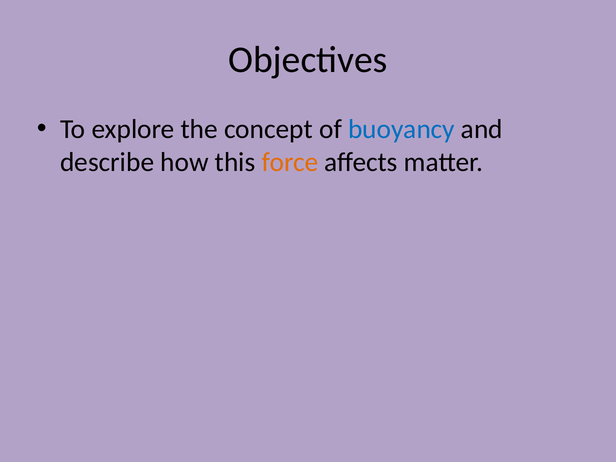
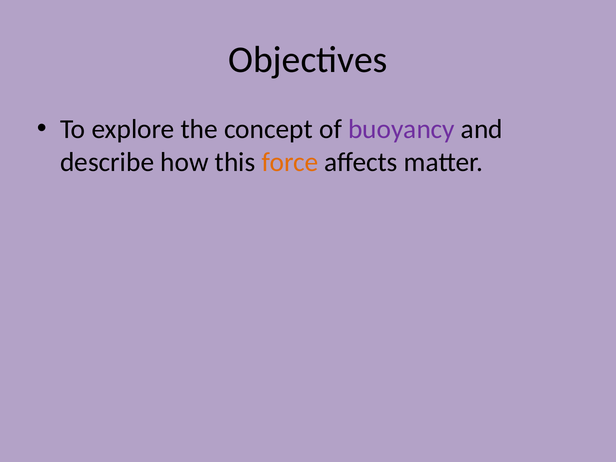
buoyancy colour: blue -> purple (401, 129)
